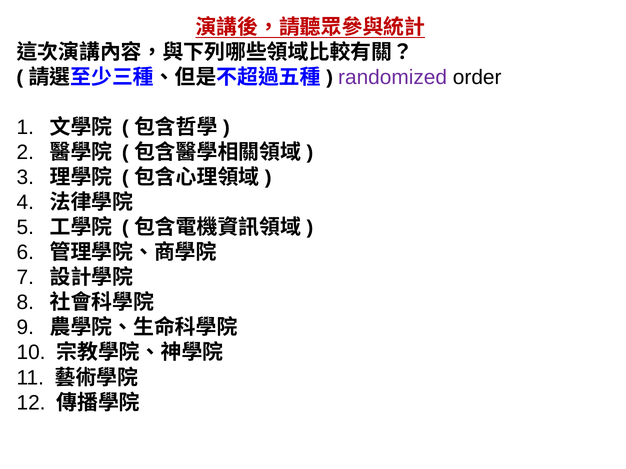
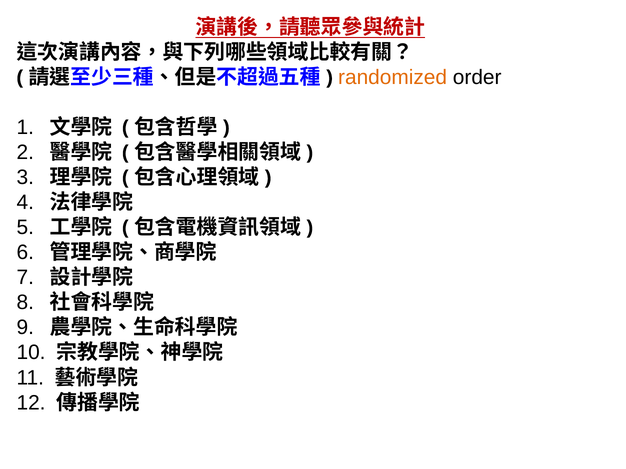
randomized colour: purple -> orange (393, 78)
